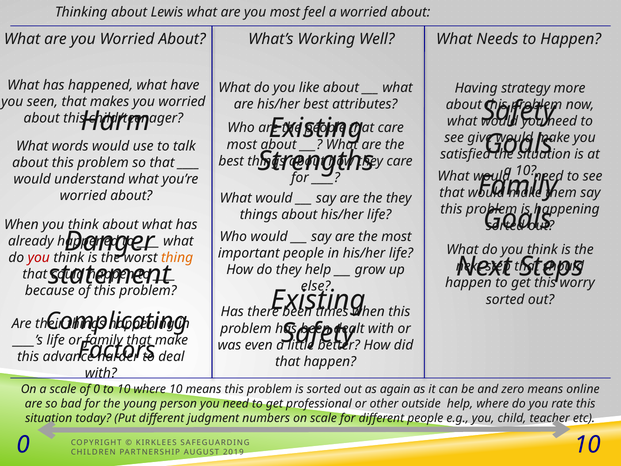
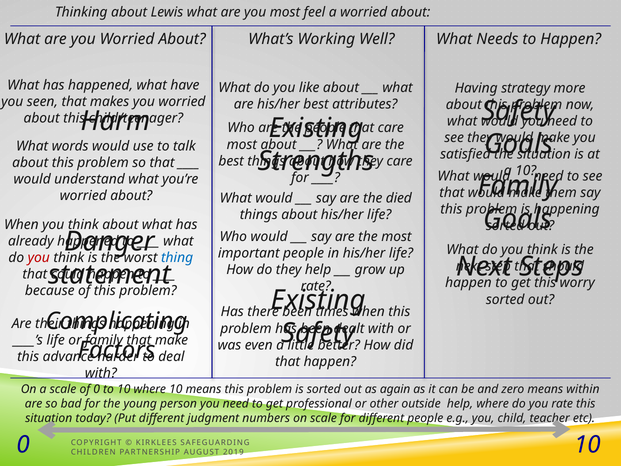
see give: give -> they (480, 138)
the they: they -> died (399, 198)
thing colour: orange -> blue (177, 258)
else: else -> rate (316, 286)
online: online -> within (583, 389)
